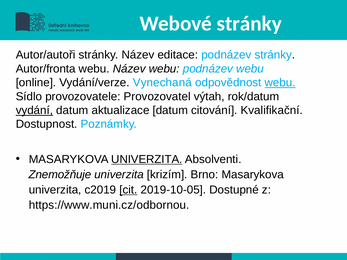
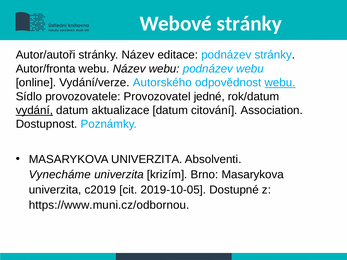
Vynechaná: Vynechaná -> Autorského (162, 83)
výtah: výtah -> jedné (209, 97)
Kvalifikační: Kvalifikační -> Association (272, 110)
UNIVERZITA underline: present -> none (147, 159)
Znemožňuje: Znemožňuje -> Vynecháme (60, 175)
cit underline: present -> none (128, 190)
